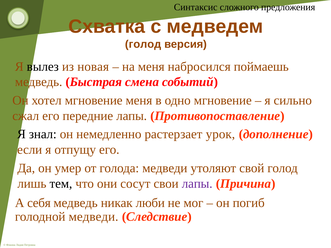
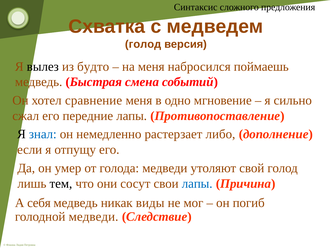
новая: новая -> будто (93, 67)
хотел мгновение: мгновение -> сравнение (94, 100)
знал colour: black -> blue (43, 134)
урок: урок -> либо (220, 134)
лапы colour: purple -> blue (197, 184)
люби: люби -> виды (150, 203)
